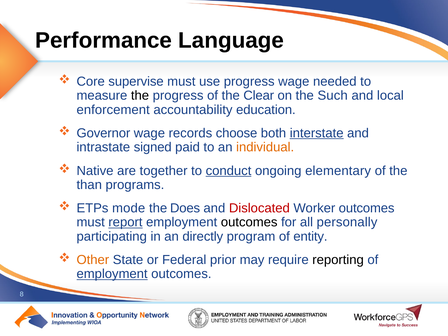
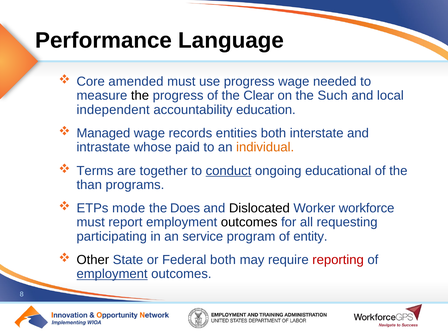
supervise: supervise -> amended (136, 81)
enforcement: enforcement -> independent (113, 110)
Governor: Governor -> Managed (103, 133)
choose: choose -> entities (236, 133)
interstate underline: present -> none (317, 133)
signed: signed -> whose (153, 147)
Native: Native -> Terms (95, 171)
elementary: elementary -> educational (338, 171)
Dislocated colour: red -> black (259, 208)
Worker outcomes: outcomes -> workforce (367, 208)
report underline: present -> none (125, 222)
personally: personally -> requesting (347, 222)
directly: directly -> service (203, 236)
Other colour: orange -> black (93, 260)
Federal prior: prior -> both (223, 260)
reporting colour: black -> red (338, 260)
